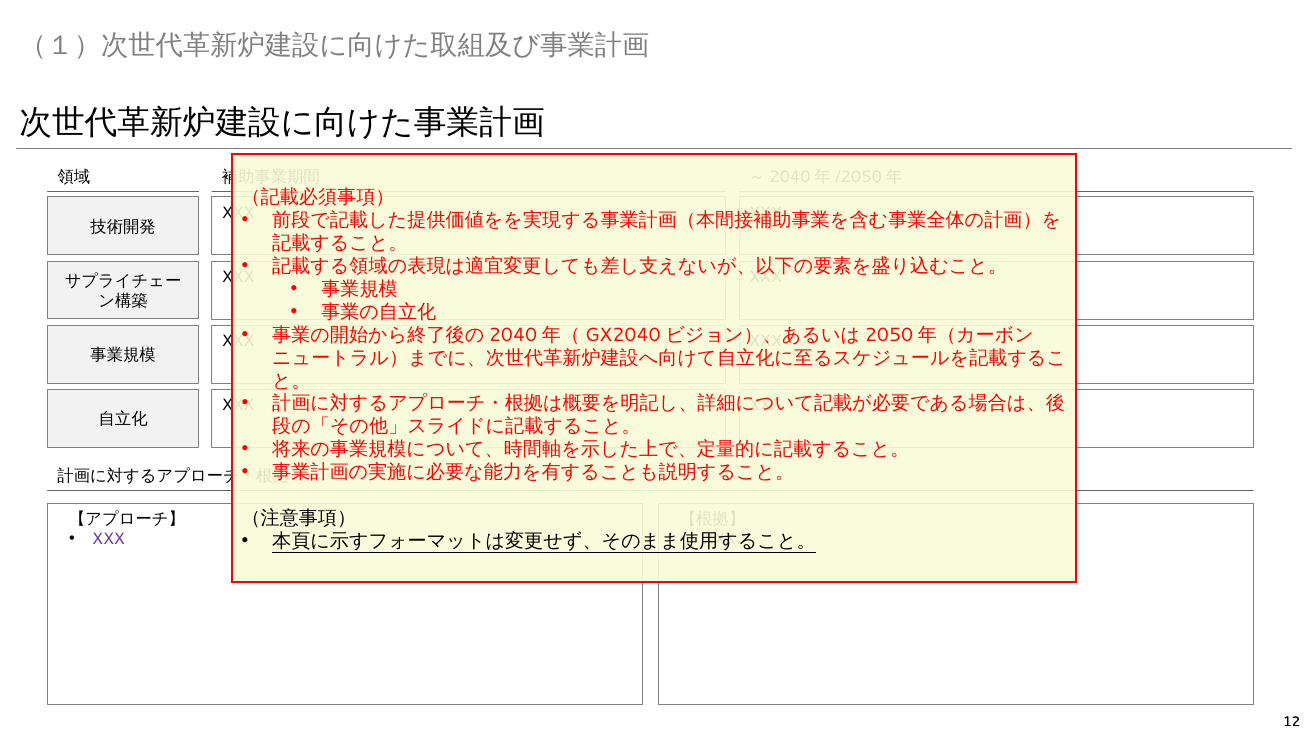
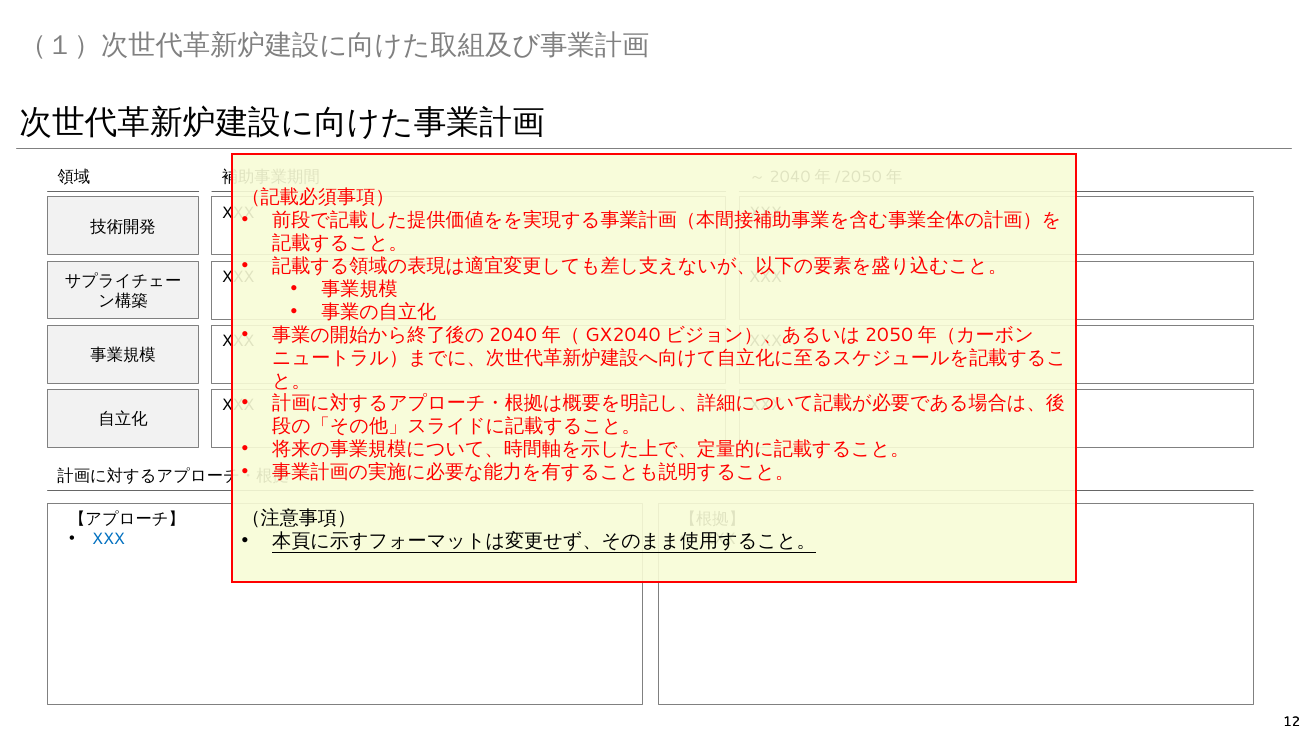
XXX colour: purple -> blue (109, 539)
